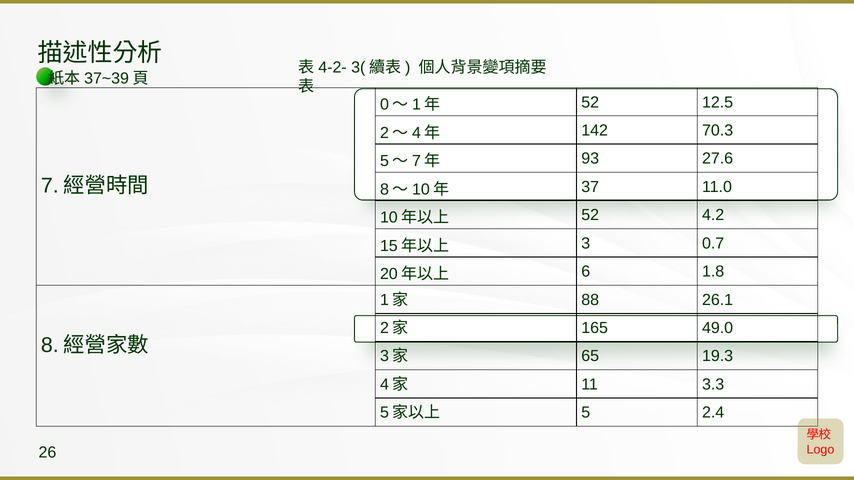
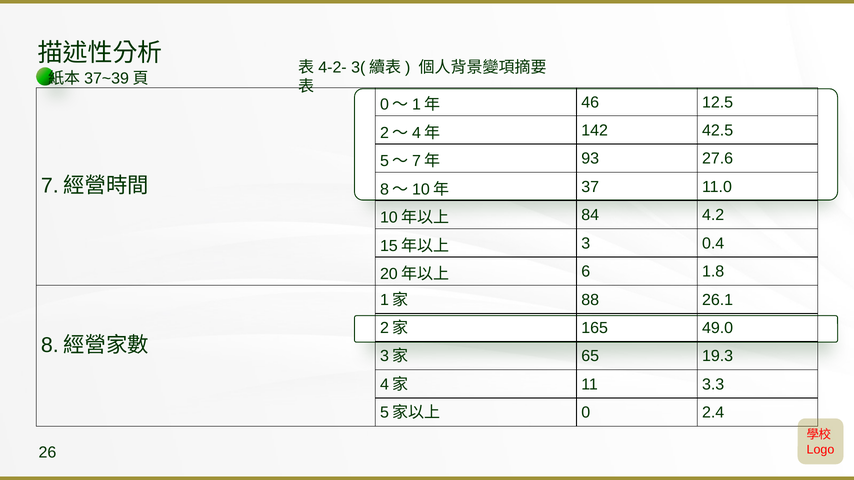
52: 52 -> 46 (590, 102)
70.3: 70.3 -> 42.5 (718, 131)
52: 52 -> 84 (590, 215)
0.7: 0.7 -> 0.4 (713, 244)
5: 5 -> 0 (586, 413)
